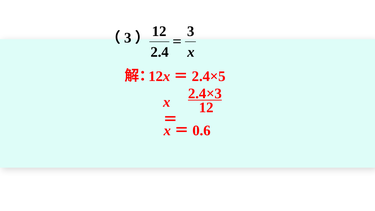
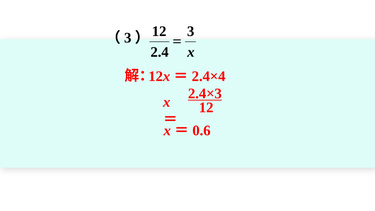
2.4×5: 2.4×5 -> 2.4×4 (209, 76)
